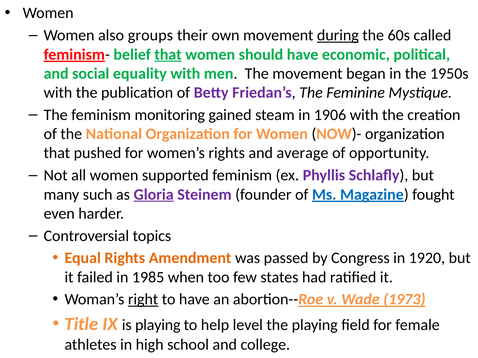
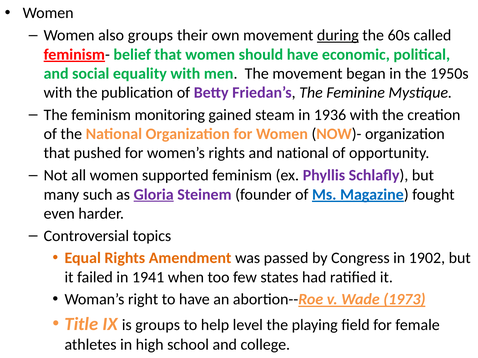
that underline: present -> none (168, 54)
1906: 1906 -> 1936 (330, 115)
and average: average -> national (303, 153)
1920: 1920 -> 1902 (427, 258)
1985: 1985 -> 1941 (148, 278)
right underline: present -> none (143, 300)
is playing: playing -> groups (158, 325)
